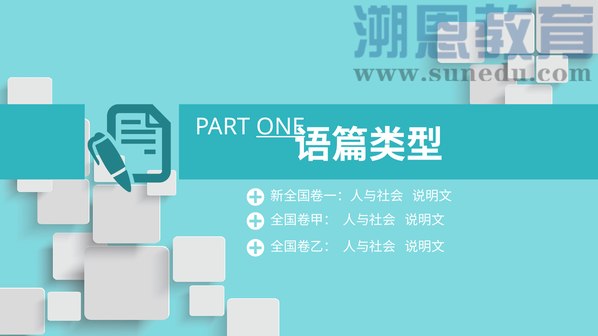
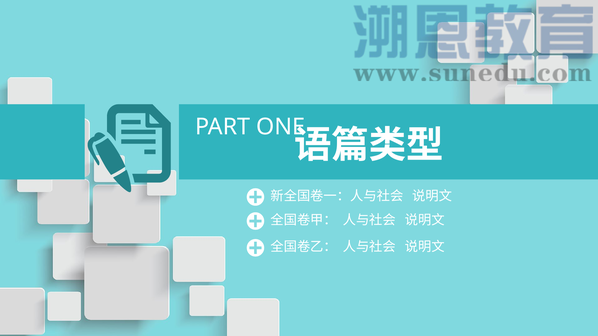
ONE underline: present -> none (281, 127)
